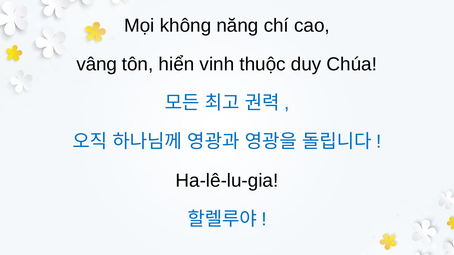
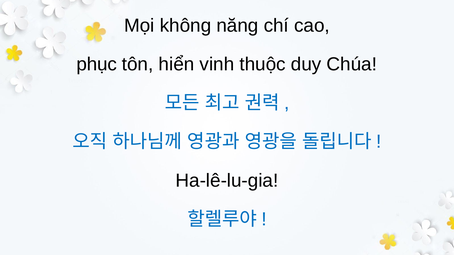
vâng: vâng -> phục (97, 64)
